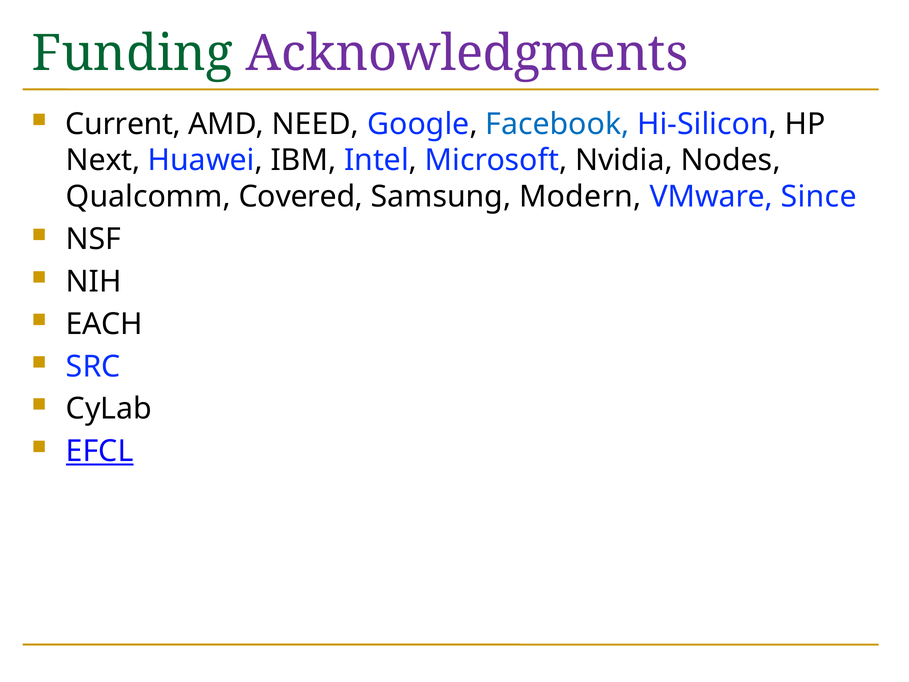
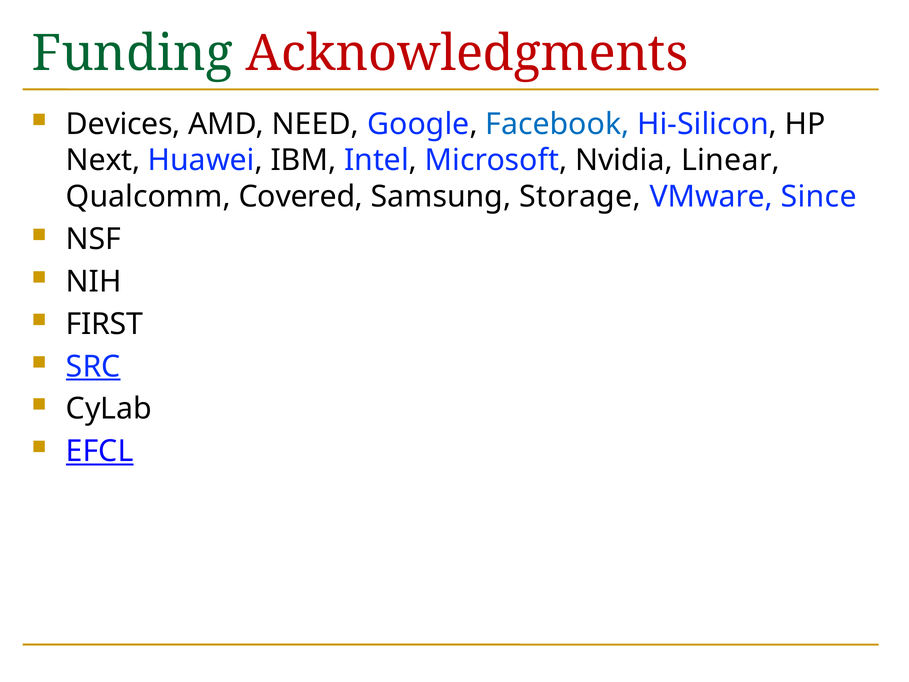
Acknowledgments colour: purple -> red (467, 54)
Current: Current -> Devices (123, 124)
Nodes: Nodes -> Linear (731, 160)
Modern: Modern -> Storage (580, 197)
EACH: EACH -> FIRST (104, 324)
SRC underline: none -> present (93, 366)
